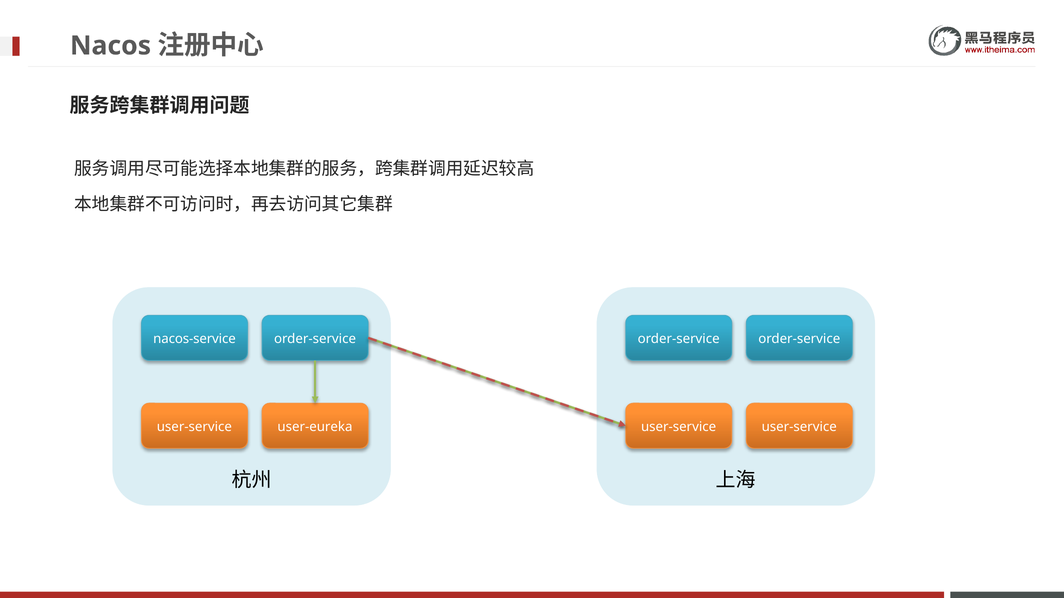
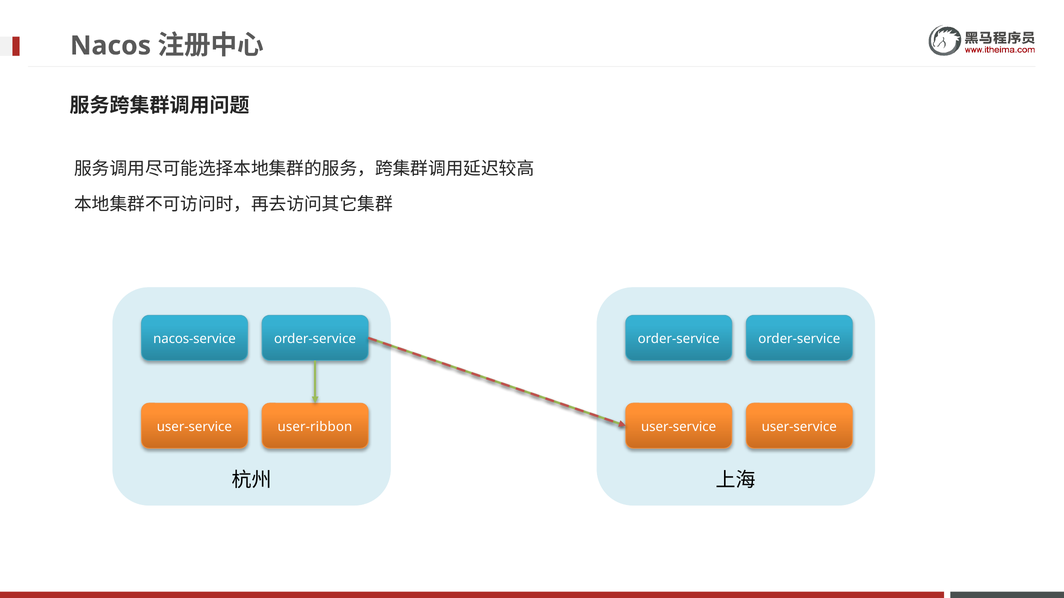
user-eureka: user-eureka -> user-ribbon (315, 427)
